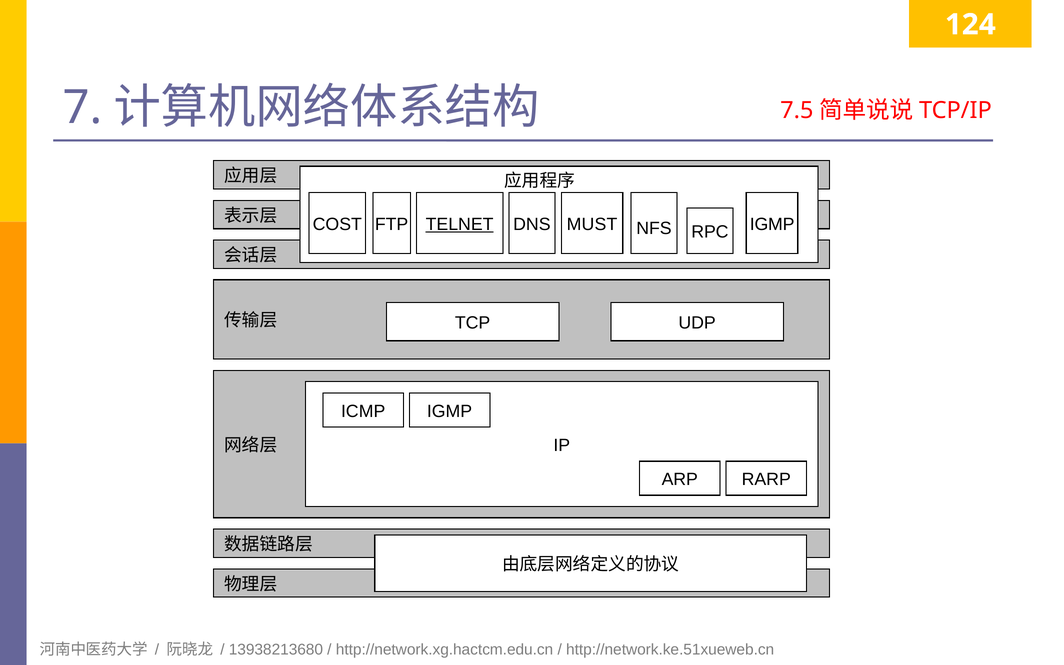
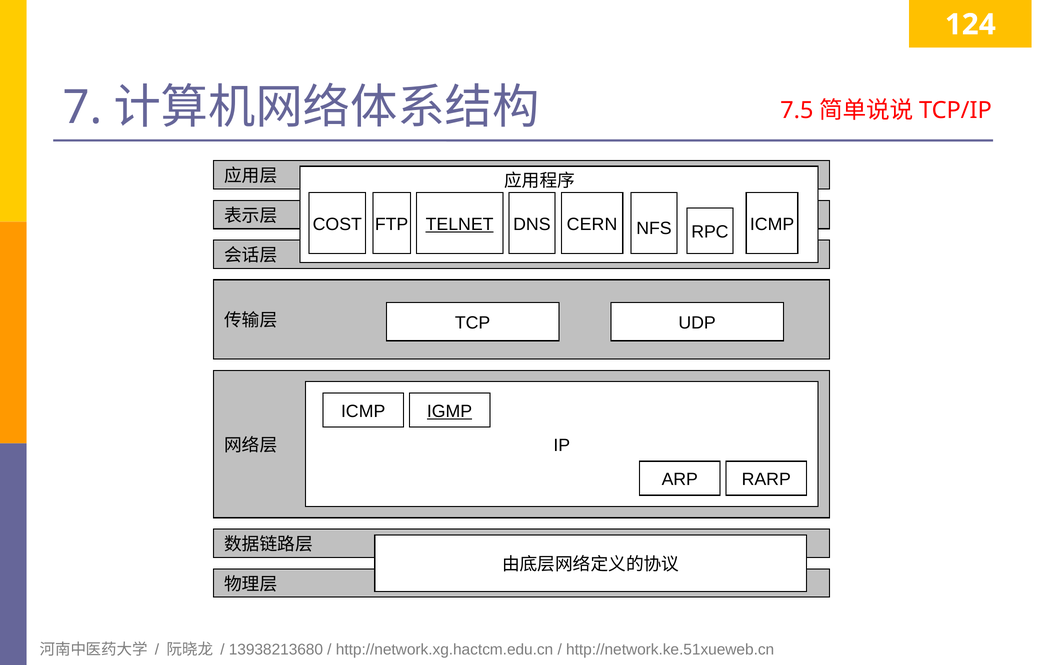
MUST: MUST -> CERN (592, 224)
NFS IGMP: IGMP -> ICMP (772, 224)
IGMP underline: none -> present (450, 411)
